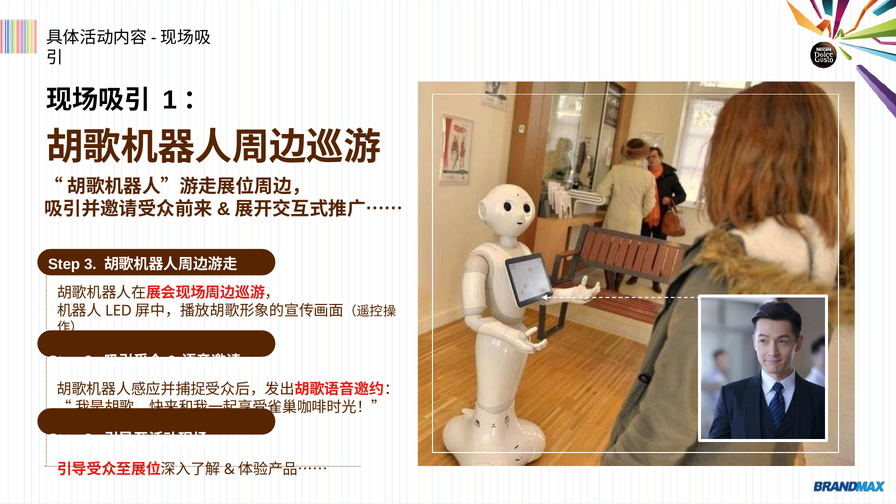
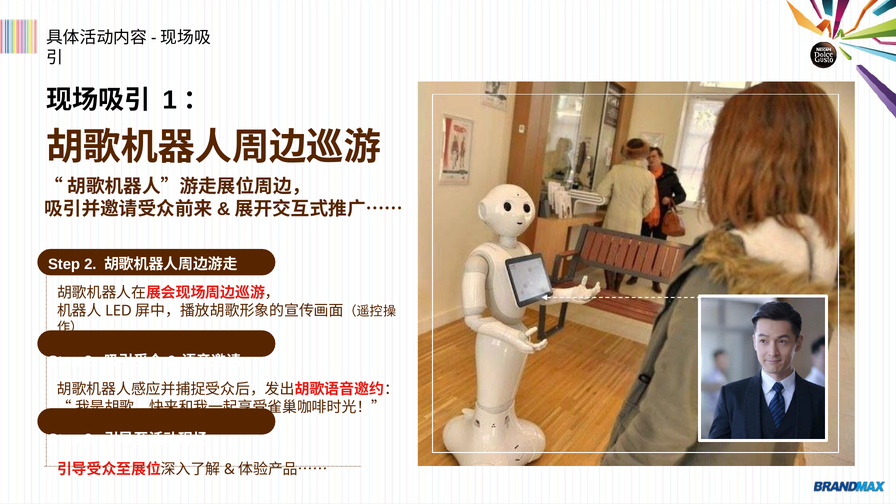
3: 3 -> 2 (90, 264)
